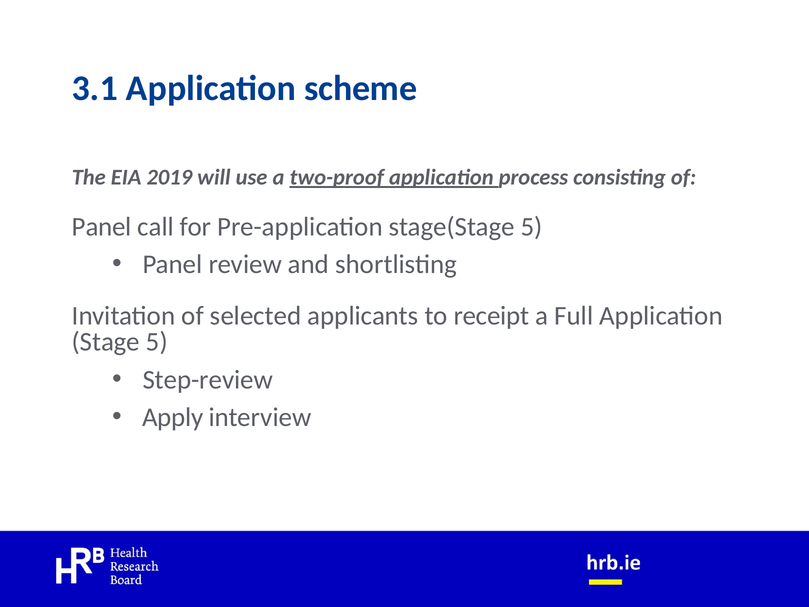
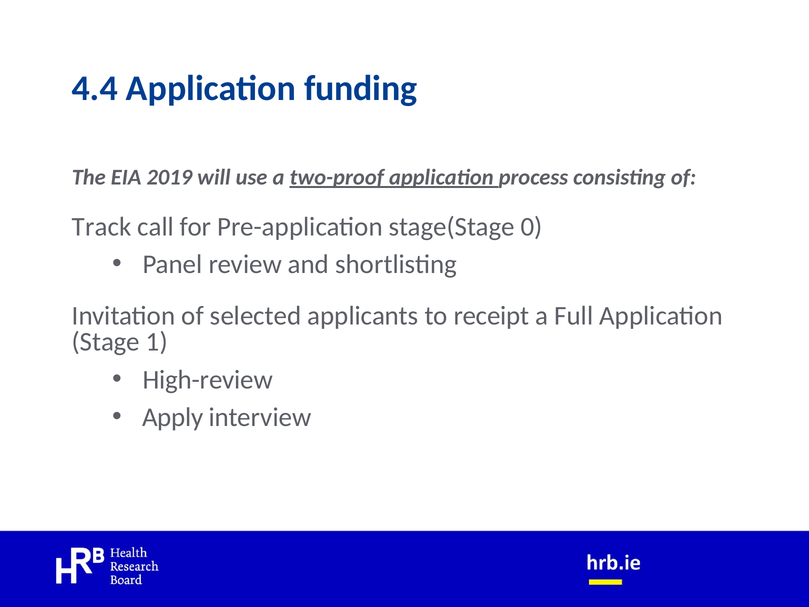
3.1: 3.1 -> 4.4 (95, 88)
scheme: scheme -> funding (361, 88)
Panel: Panel -> Track (102, 227)
stage(Stage 5: 5 -> 0 (532, 227)
Stage 5: 5 -> 1 (157, 342)
Step-review: Step-review -> High-review (208, 379)
